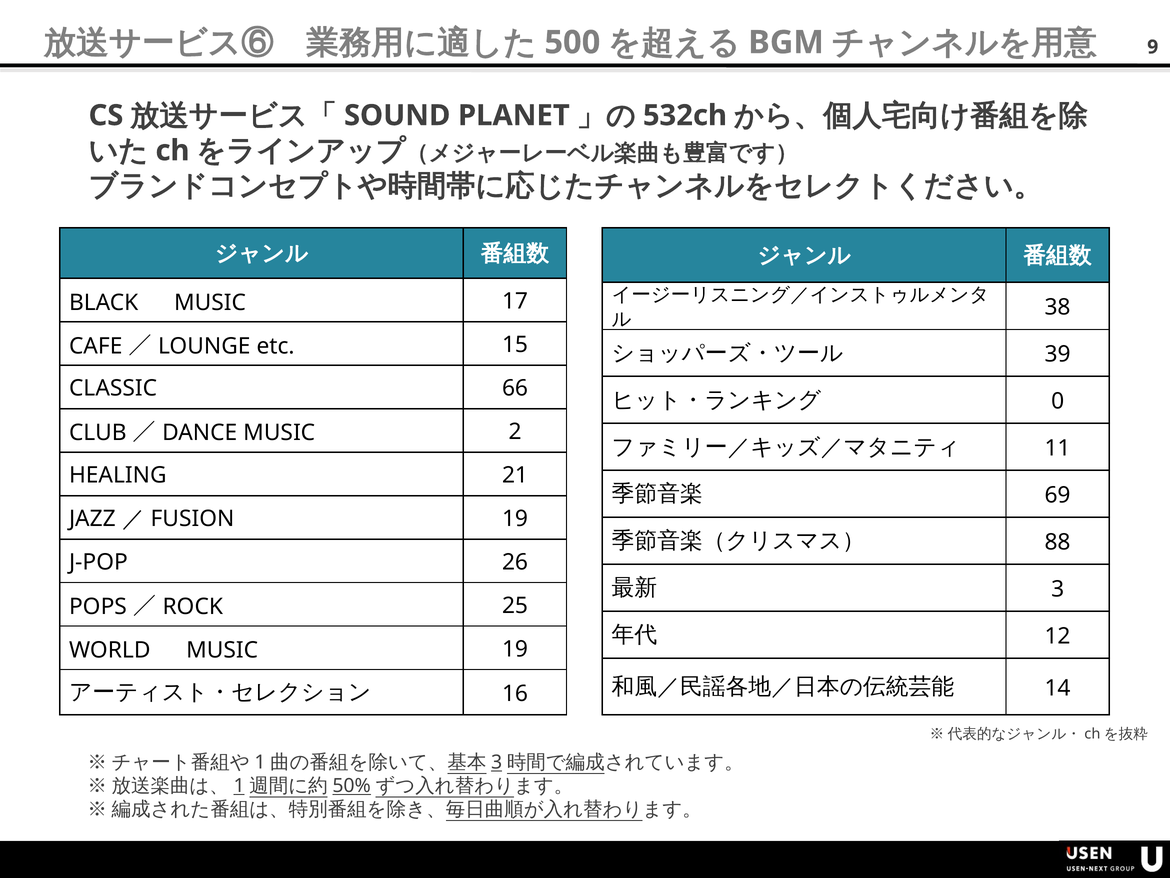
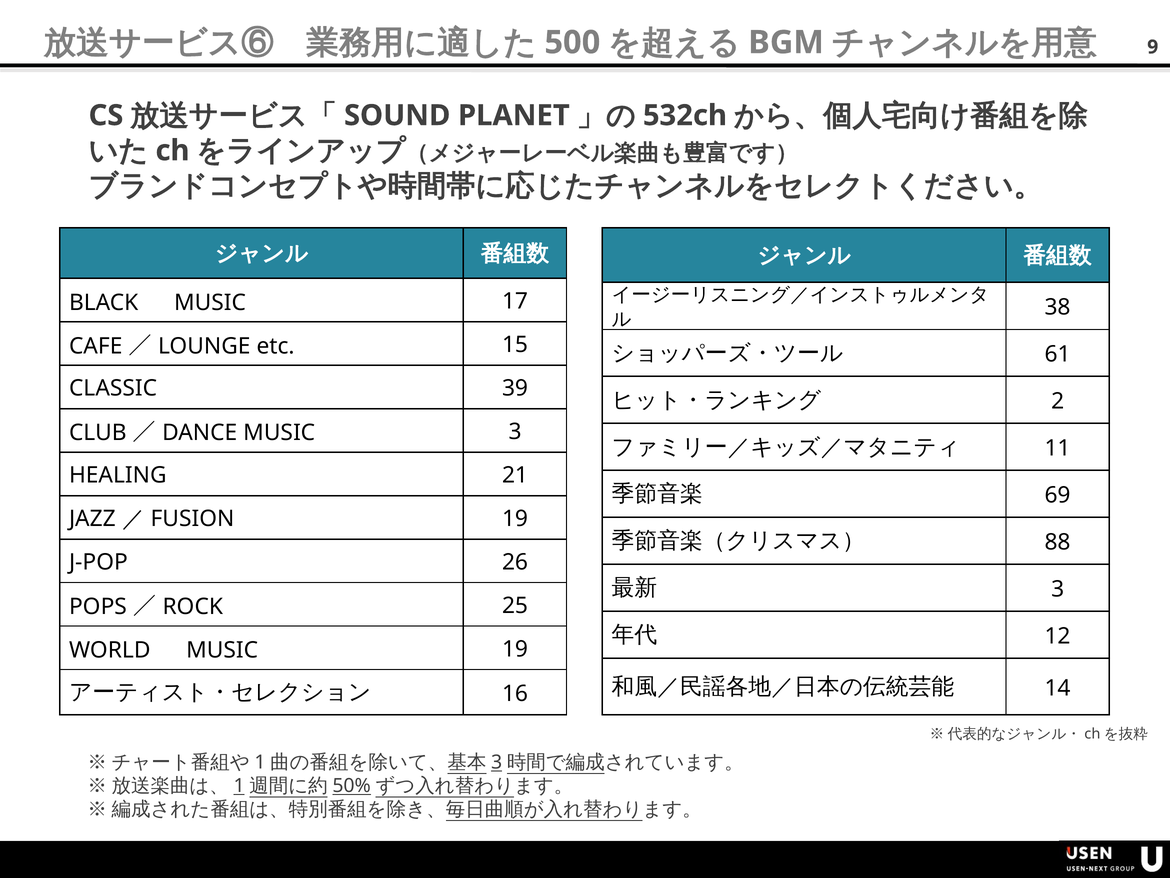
39: 39 -> 61 (1058, 354)
66: 66 -> 39 (515, 388)
0: 0 -> 2 (1058, 401)
MUSIC 2: 2 -> 3 (515, 432)
